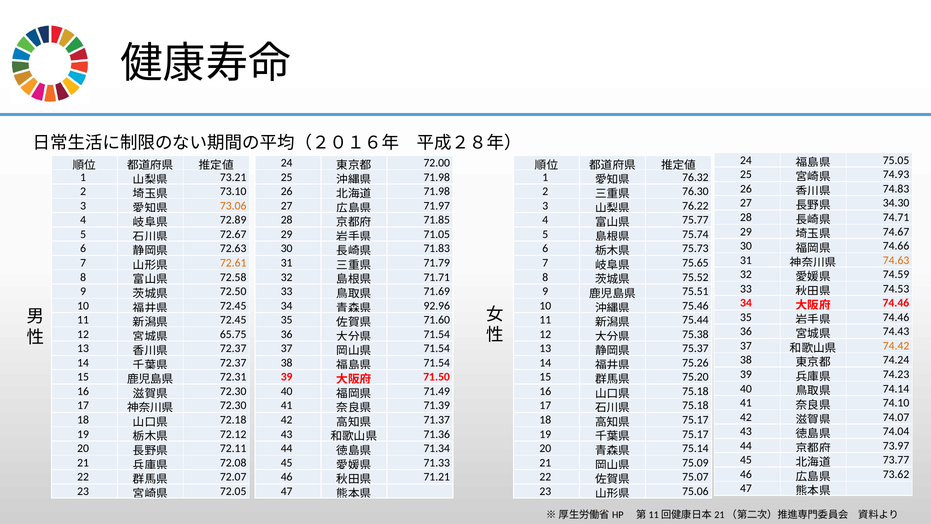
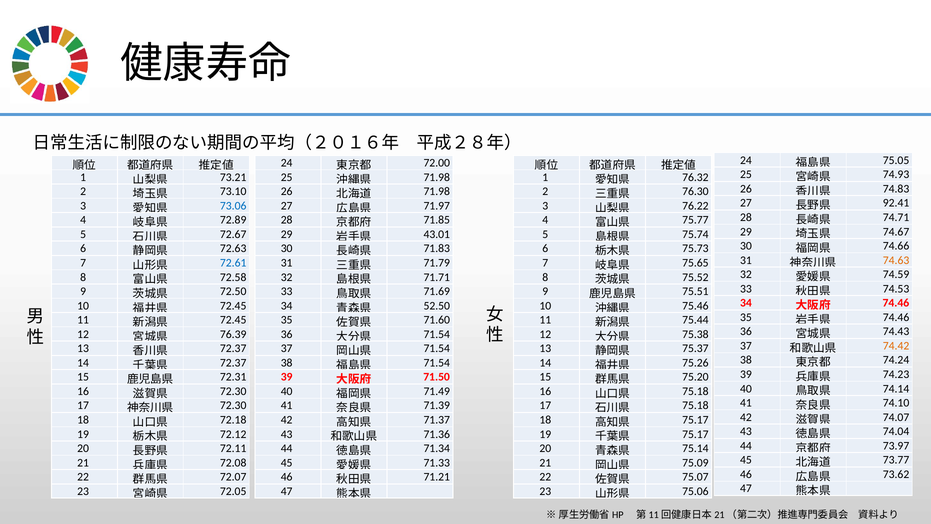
34.30: 34.30 -> 92.41 (896, 203)
73.06 colour: orange -> blue (233, 206)
71.05: 71.05 -> 43.01 (437, 234)
72.61 colour: orange -> blue (233, 263)
92.96: 92.96 -> 52.50 (437, 306)
65.75: 65.75 -> 76.39 (233, 334)
